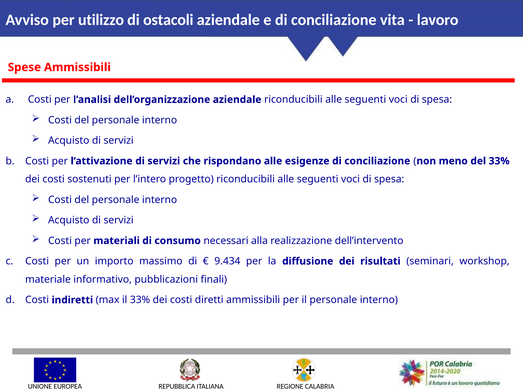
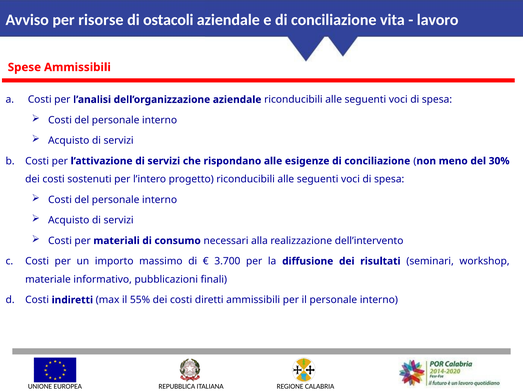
utilizzo: utilizzo -> risorse (101, 20)
del 33%: 33% -> 30% (499, 161)
9.434: 9.434 -> 3.700 (227, 261)
il 33%: 33% -> 55% (140, 300)
